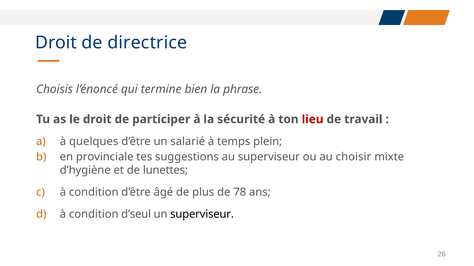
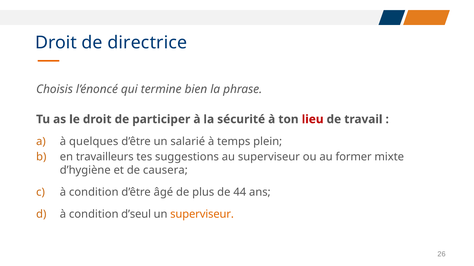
provinciale: provinciale -> travailleurs (105, 157)
choisir: choisir -> former (354, 157)
lunettes: lunettes -> causera (165, 171)
78: 78 -> 44 (240, 193)
superviseur colour: black -> orange (202, 215)
